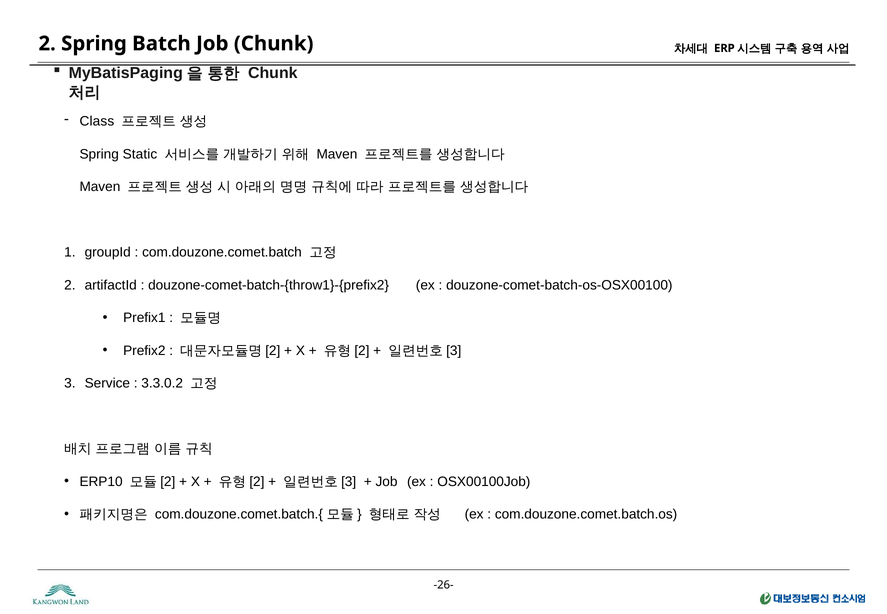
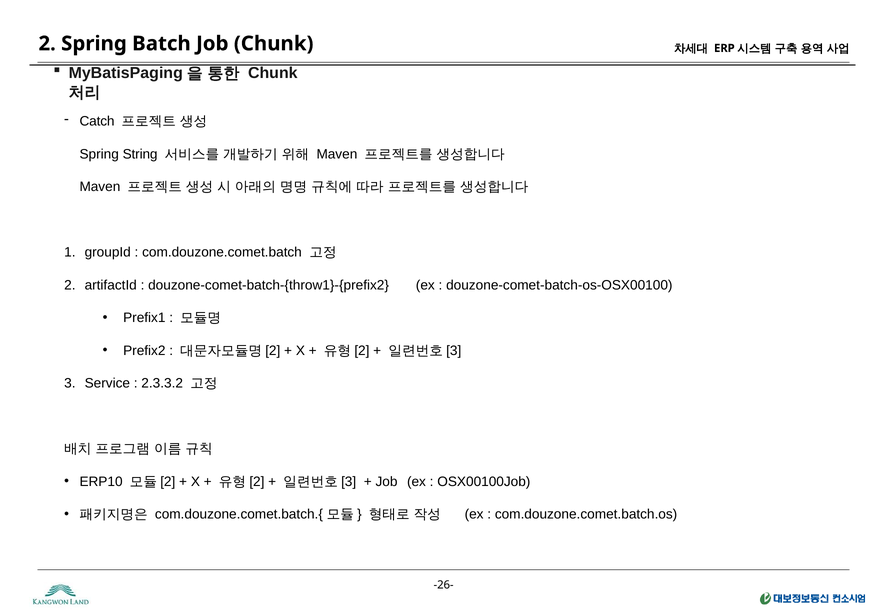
Class: Class -> Catch (97, 121)
Static: Static -> String (140, 154)
3.3.0.2: 3.3.0.2 -> 2.3.3.2 (162, 383)
